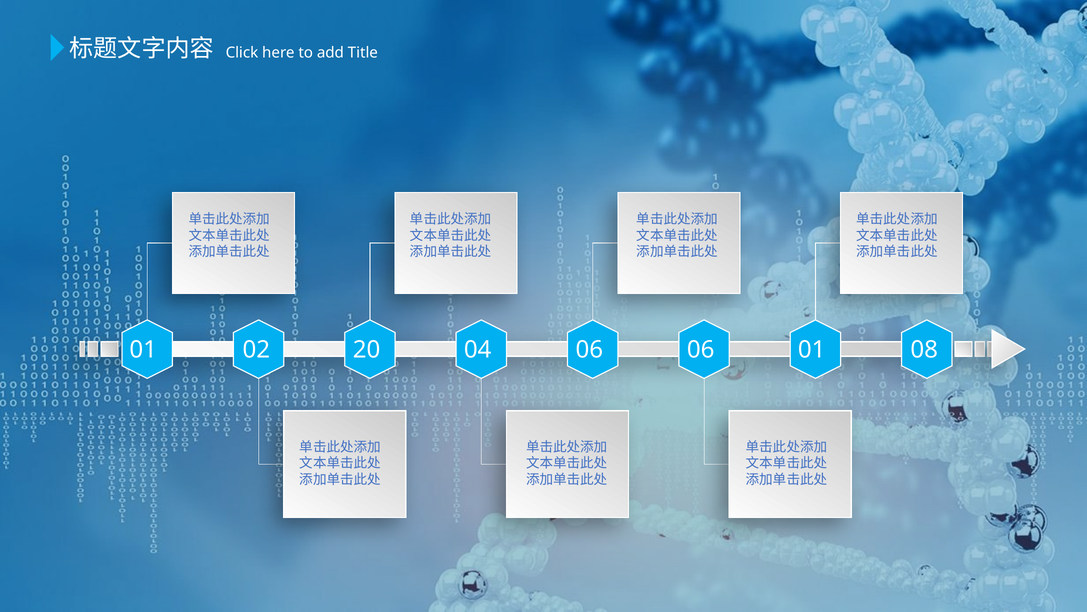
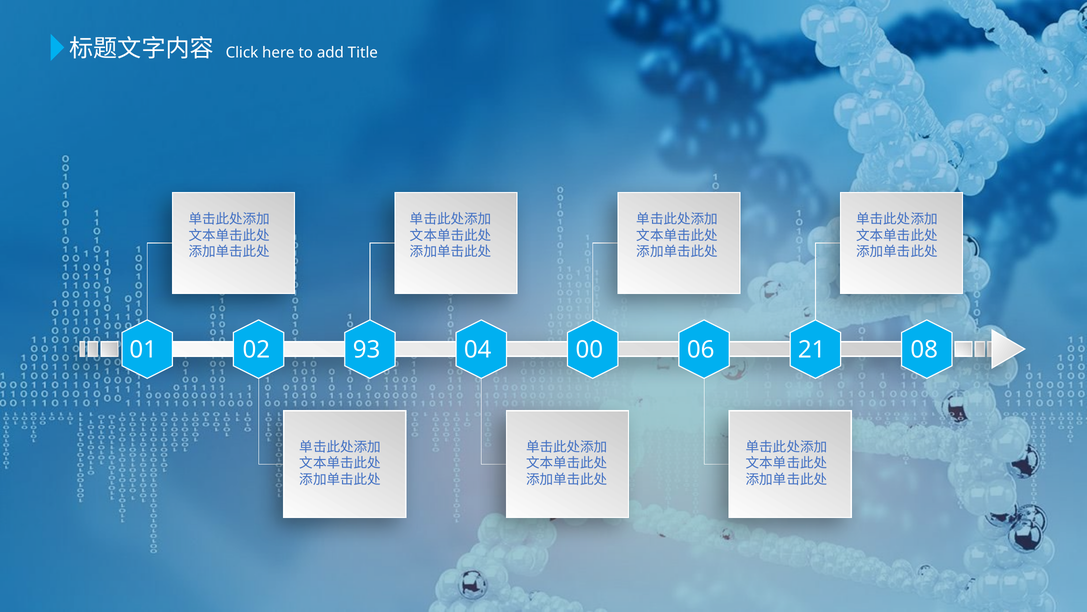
20: 20 -> 93 (367, 349)
04 06: 06 -> 00 (589, 349)
06 01: 01 -> 21 (812, 349)
